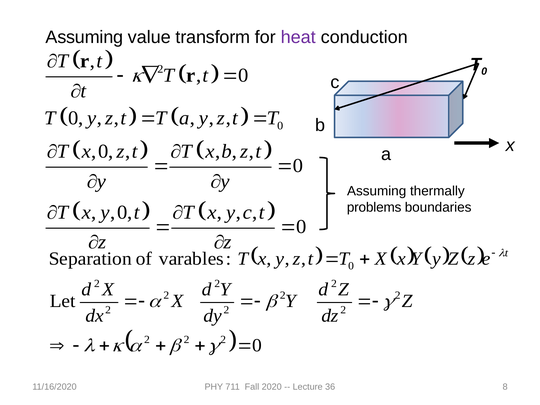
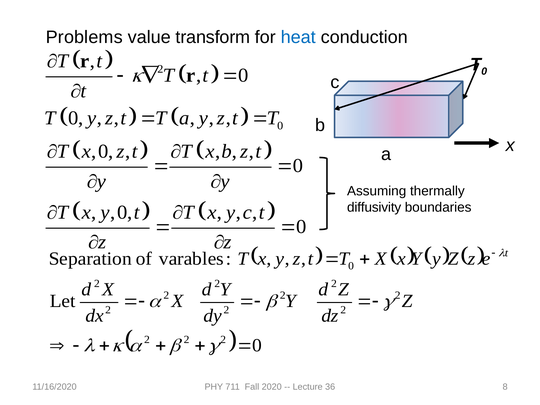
Assuming: Assuming -> Problems (84, 37)
heat colour: purple -> blue (298, 37)
problems: problems -> diffusivity (374, 207)
